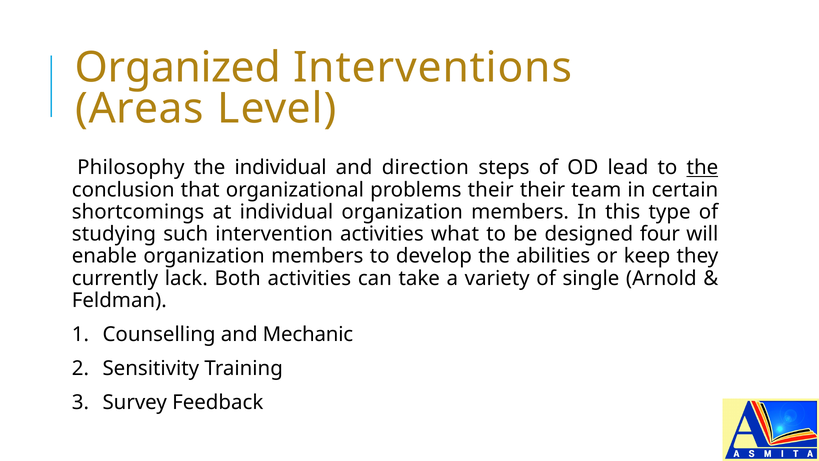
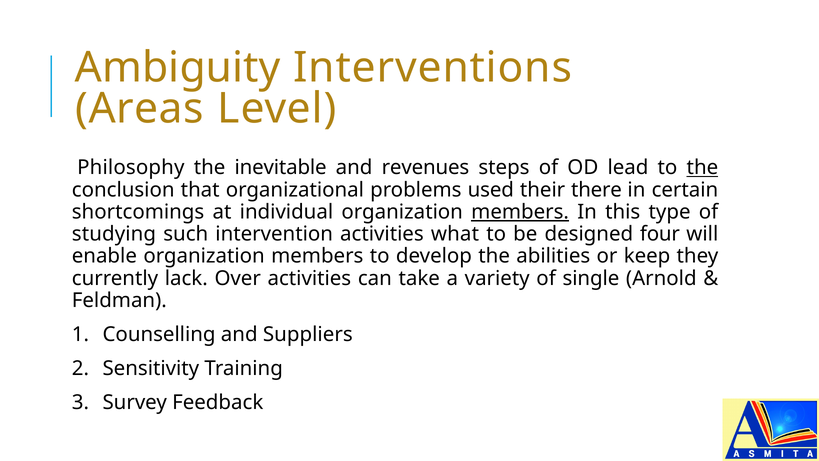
Organized: Organized -> Ambiguity (178, 67)
the individual: individual -> inevitable (281, 168)
direction: direction -> revenues (425, 168)
problems their: their -> used (491, 190)
team: team -> there (596, 190)
members underline: none -> present (520, 212)
Both: Both -> Over (238, 278)
Mechanic: Mechanic -> Suppliers (308, 334)
